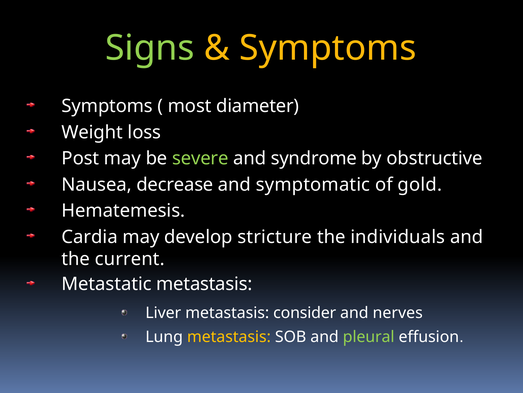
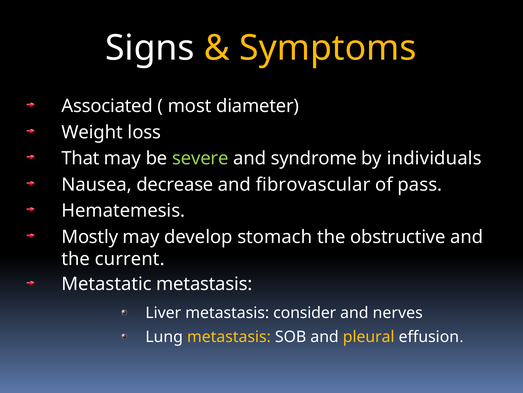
Signs colour: light green -> white (150, 48)
Symptoms: Symptoms -> Associated (107, 106)
Post: Post -> That (80, 158)
obstructive: obstructive -> individuals (434, 158)
symptomatic: symptomatic -> fibrovascular (313, 184)
gold: gold -> pass (420, 184)
Cardia: Cardia -> Mostly (90, 237)
stricture: stricture -> stomach (275, 237)
individuals: individuals -> obstructive (398, 237)
pleural colour: light green -> yellow (369, 336)
